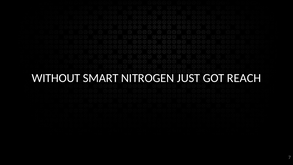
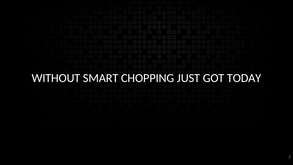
NITROGEN: NITROGEN -> CHOPPING (148, 78)
REACH: REACH -> TODAY (244, 78)
